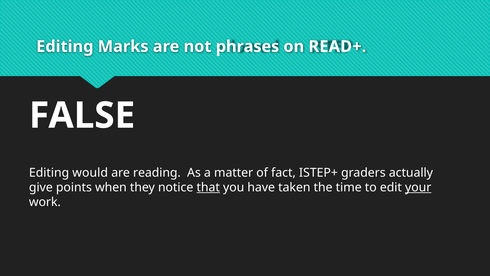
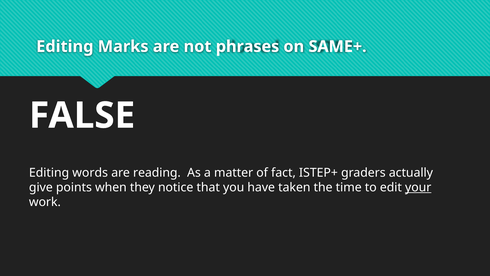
READ+: READ+ -> SAME+ (338, 46)
would: would -> words (90, 173)
that underline: present -> none (208, 187)
